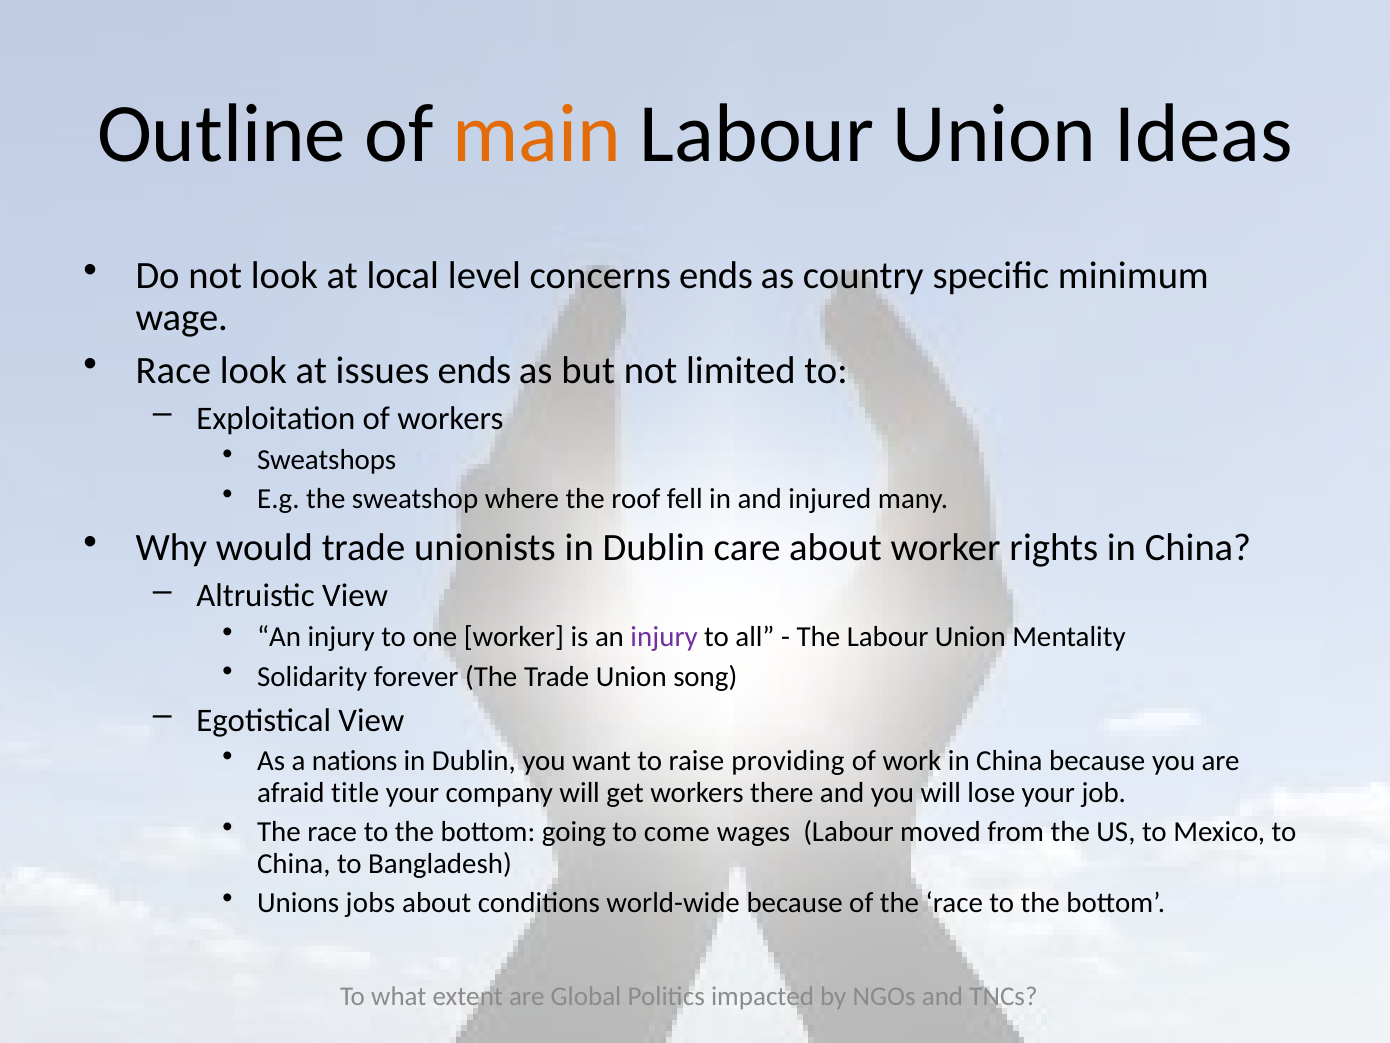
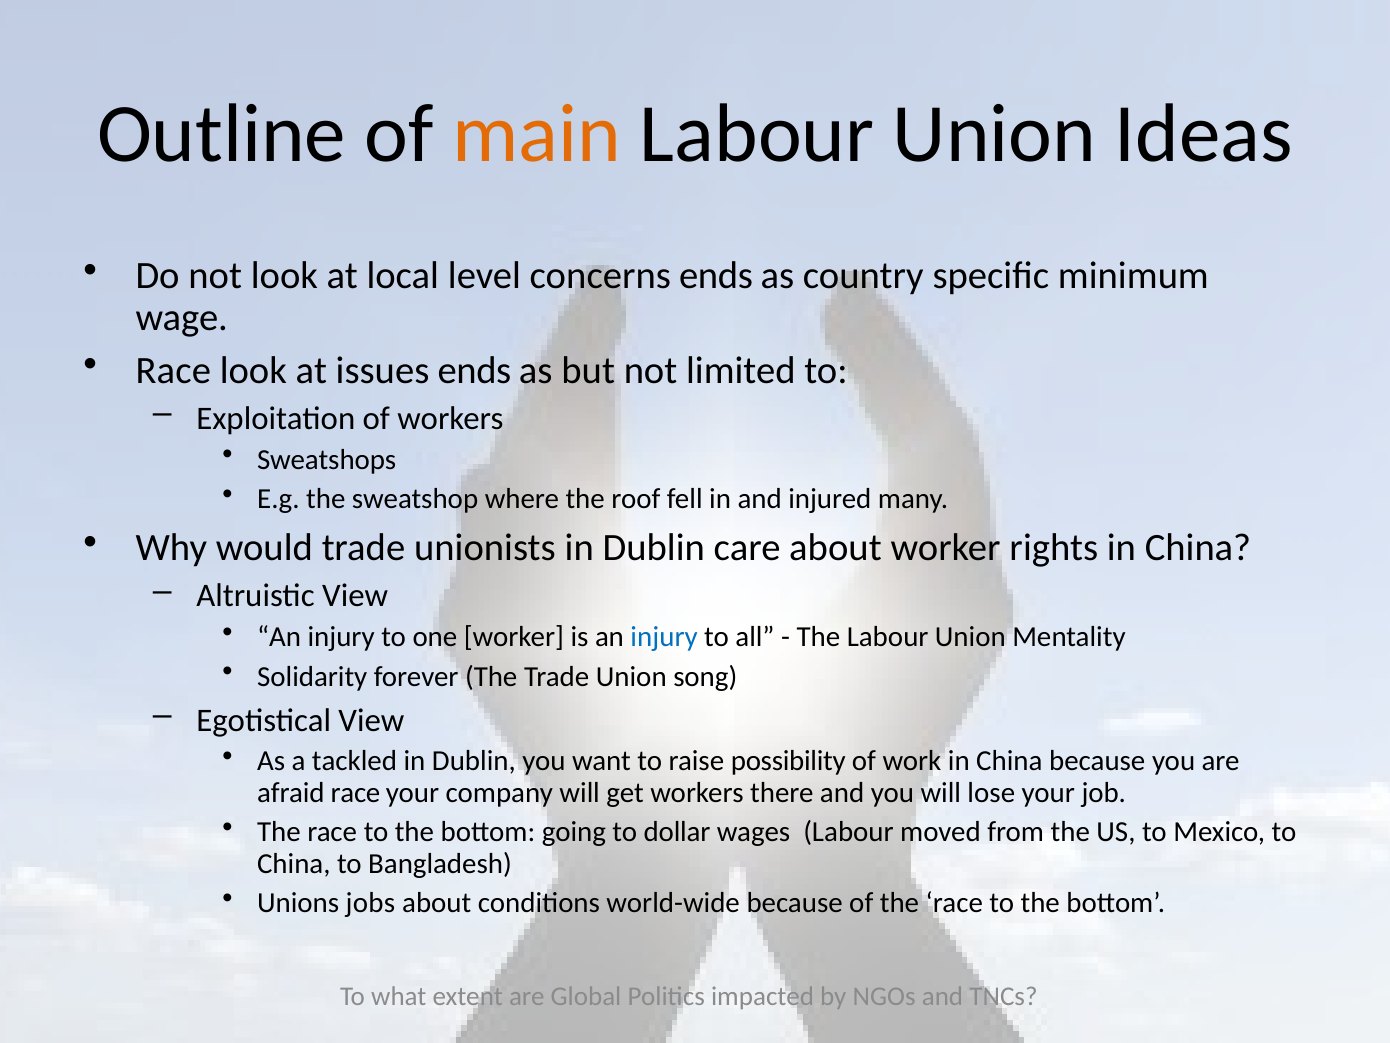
injury colour: purple -> blue (664, 637)
nations: nations -> tackled (354, 761)
providing: providing -> possibility (788, 761)
afraid title: title -> race (355, 792)
come: come -> dollar (677, 832)
